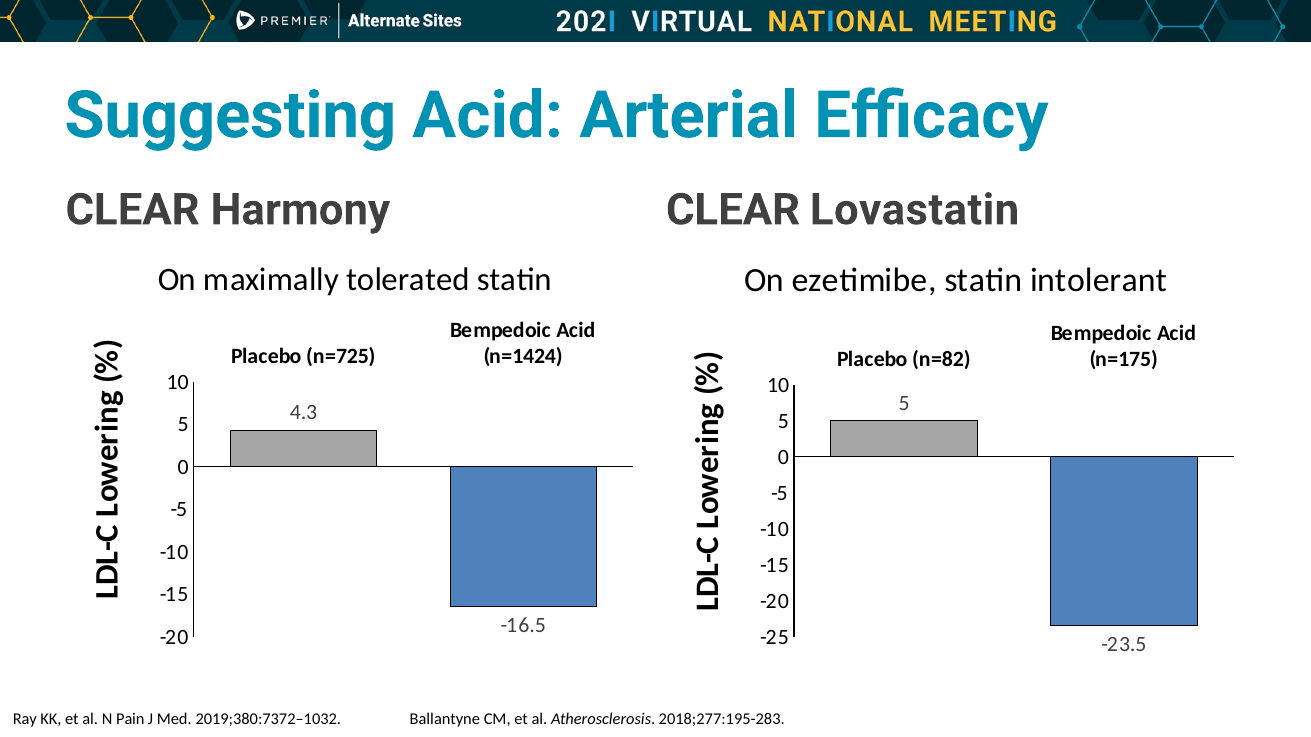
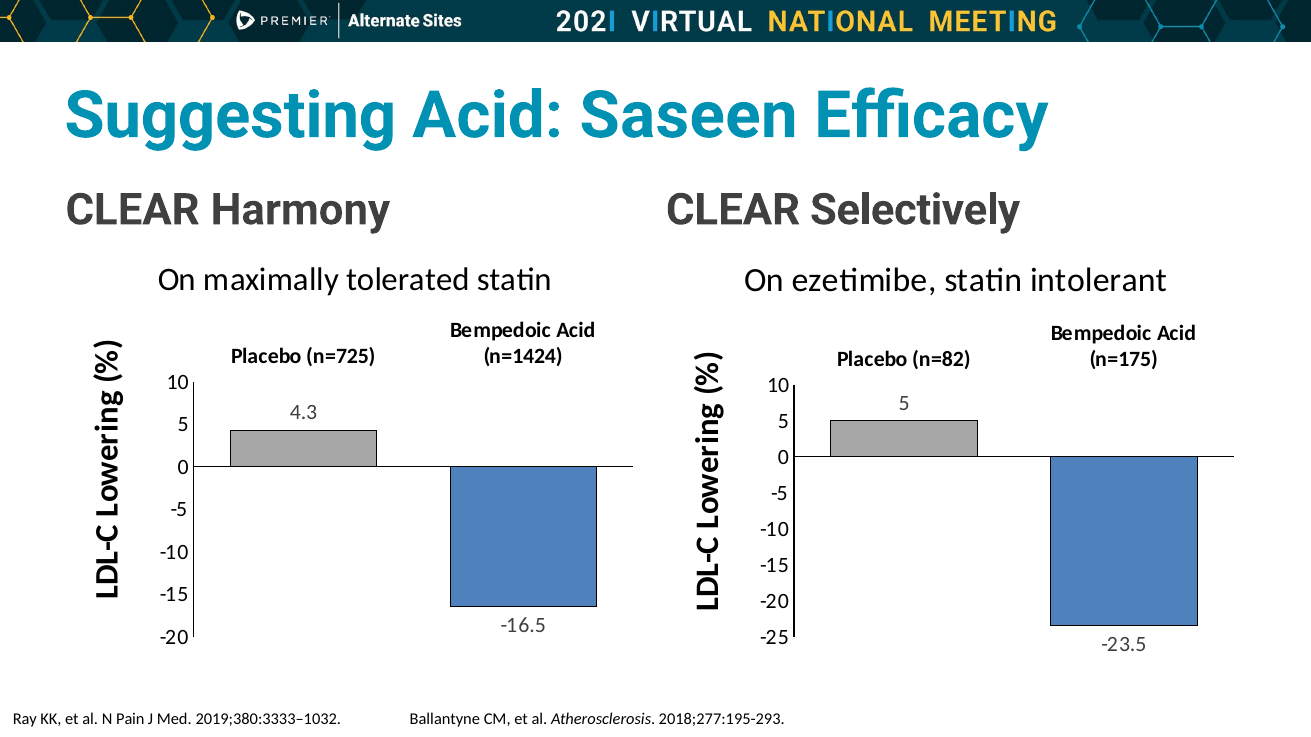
Arterial: Arterial -> Saseen (689, 116)
Lovastatin: Lovastatin -> Selectively (915, 210)
2019;380:7372–1032: 2019;380:7372–1032 -> 2019;380:3333–1032 (268, 720)
2018;277:195-283: 2018;277:195-283 -> 2018;277:195-293 (722, 720)
